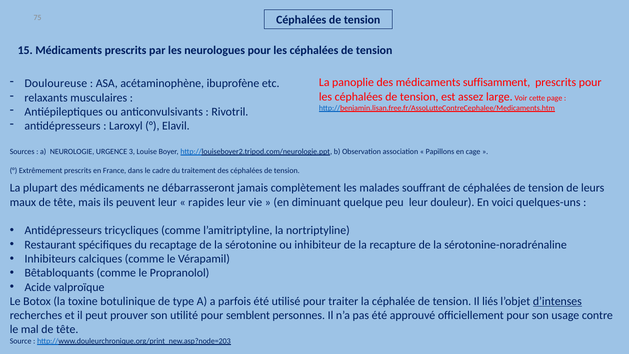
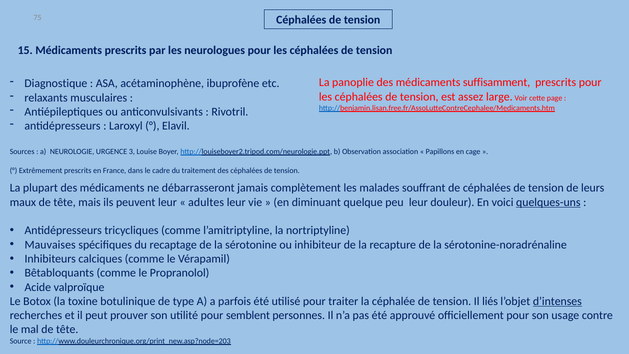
Douloureuse: Douloureuse -> Diagnostique (56, 83)
rapides: rapides -> adultes (206, 202)
quelques-uns underline: none -> present (548, 202)
Restaurant: Restaurant -> Mauvaises (50, 244)
